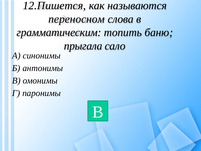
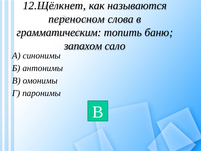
12.Пишется: 12.Пишется -> 12.Щёлкнет (54, 6)
прыгала: прыгала -> запахом (83, 46)
